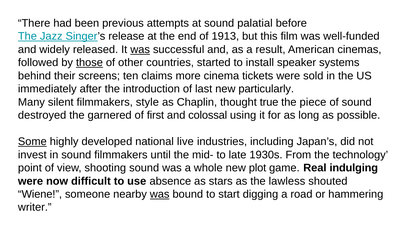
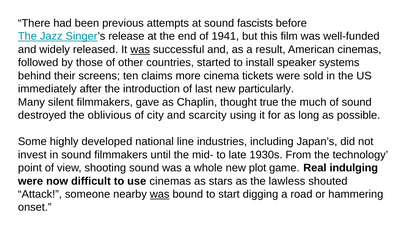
palatial: palatial -> fascists (255, 23)
1913: 1913 -> 1941 (225, 36)
those underline: present -> none (89, 63)
style: style -> gave (148, 102)
piece: piece -> much (313, 102)
garnered: garnered -> oblivious (110, 116)
first: first -> city (155, 116)
colossal: colossal -> scarcity (208, 116)
Some underline: present -> none (32, 142)
live: live -> line (185, 142)
use absence: absence -> cinemas (170, 181)
Wiene: Wiene -> Attack (40, 195)
writer: writer -> onset (35, 208)
